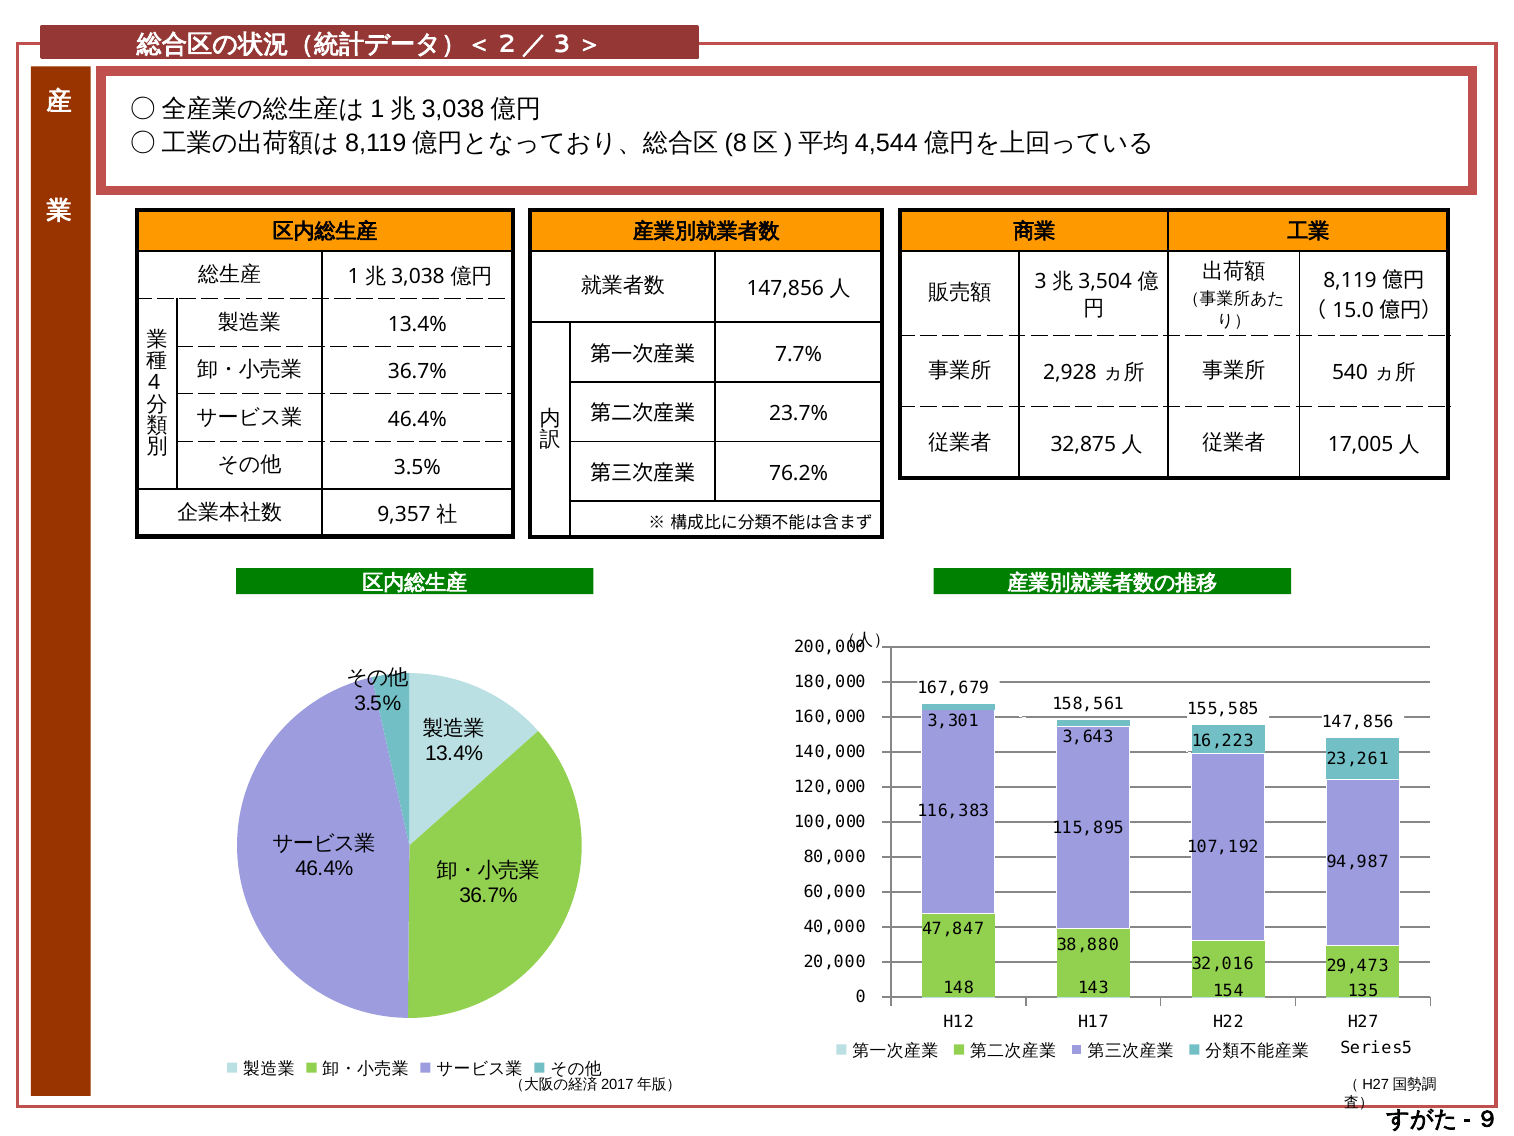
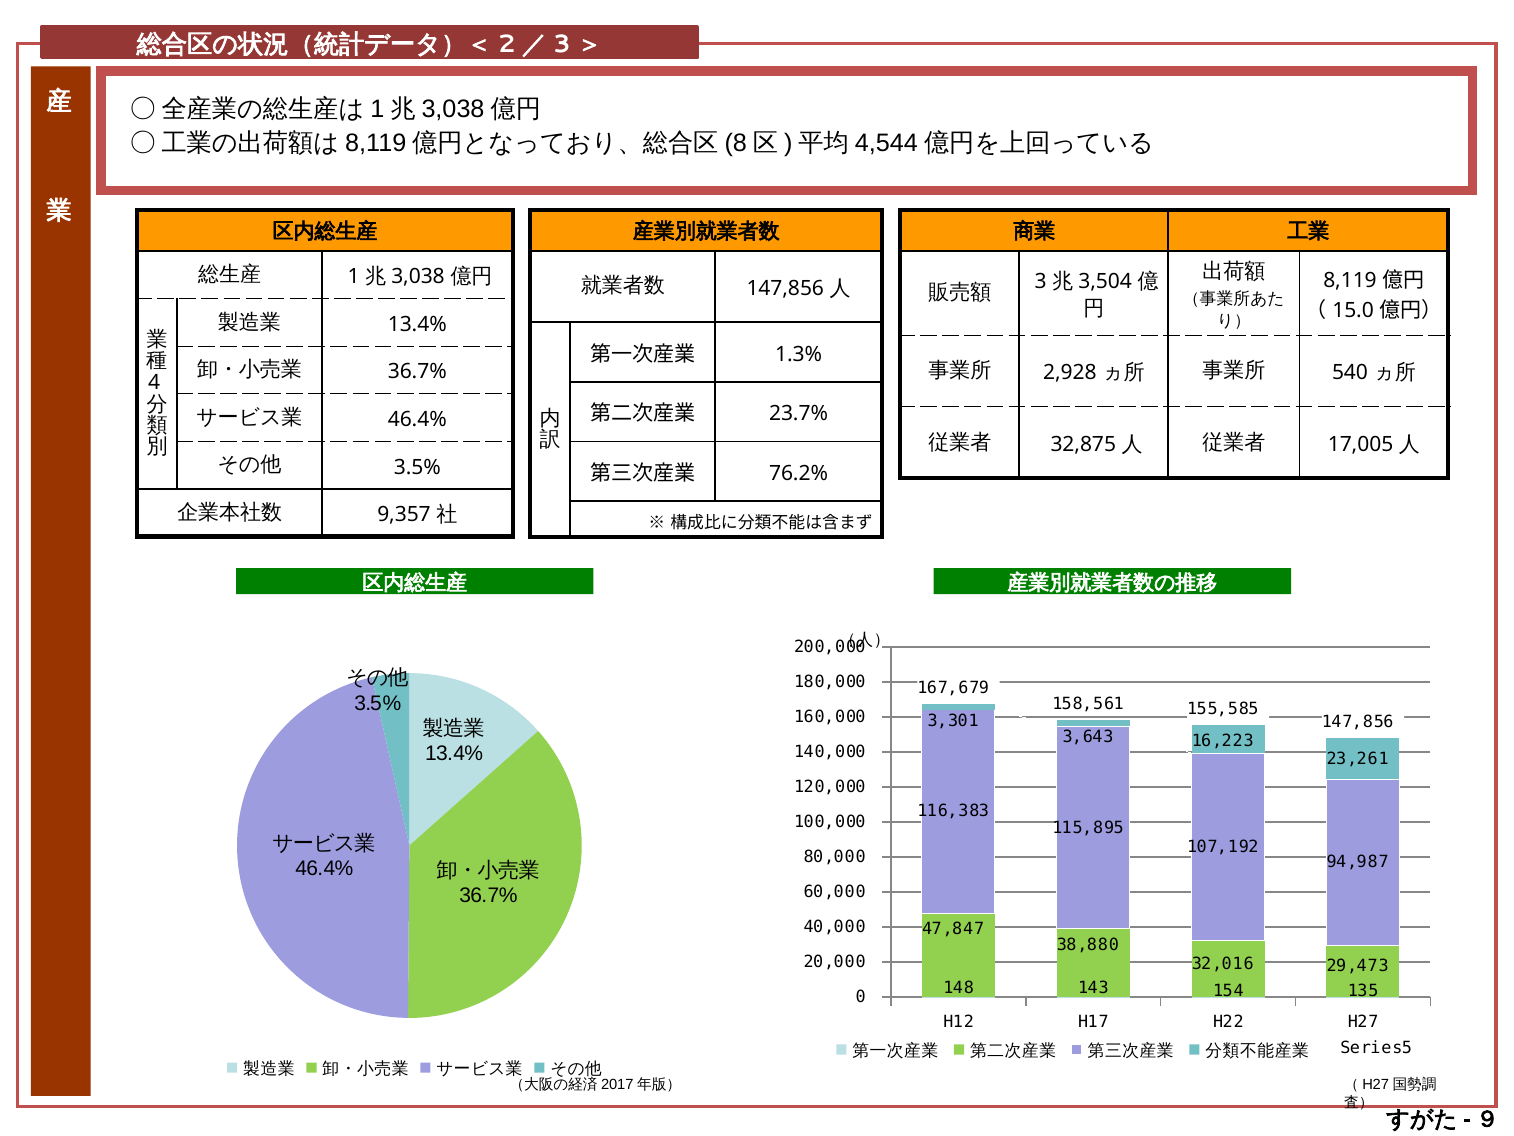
7.7%: 7.7% -> 1.3% (799, 354)
